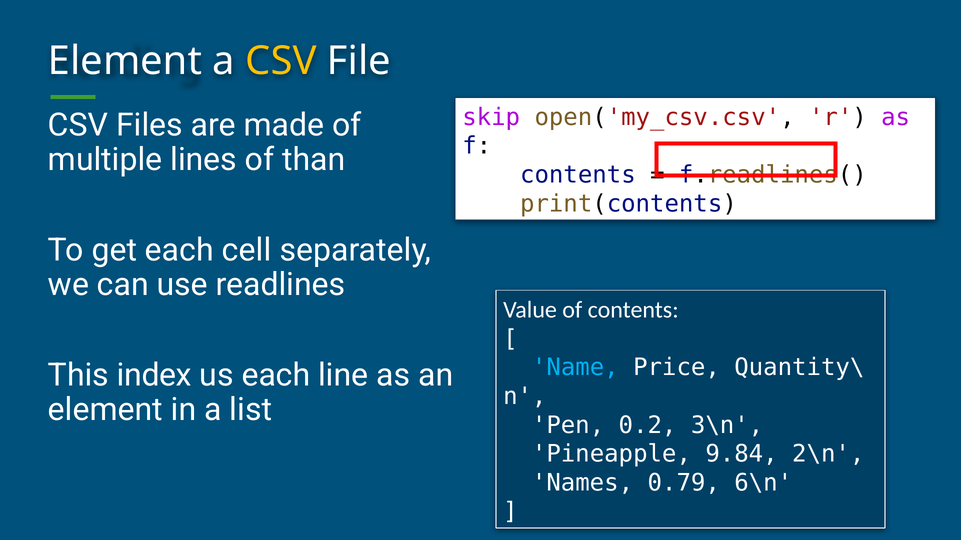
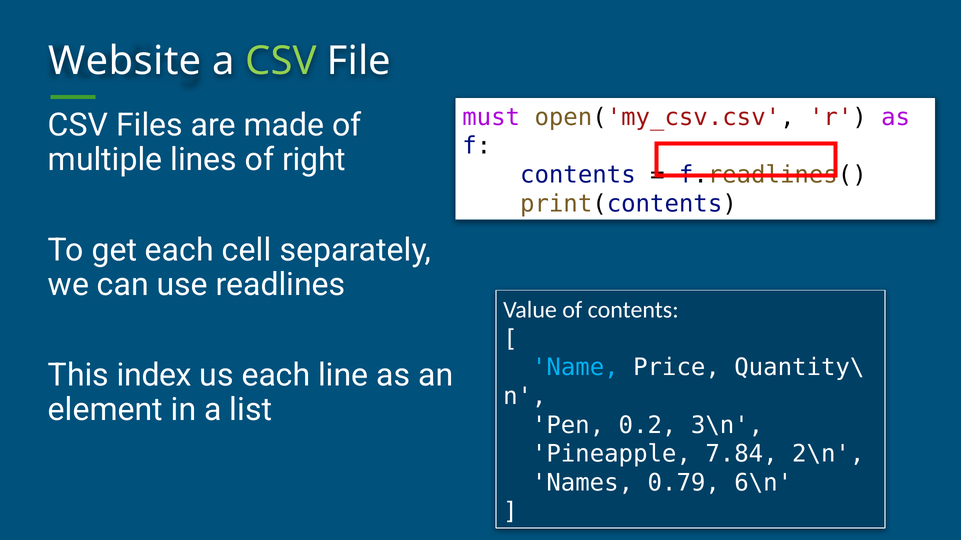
Element: Element -> Website (125, 61)
CSV colour: yellow -> light green (281, 61)
skip: skip -> must (491, 117)
than: than -> right (314, 160)
9.84: 9.84 -> 7.84 (742, 454)
